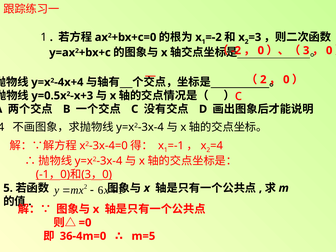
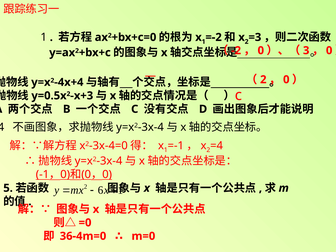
3: 3 -> 0 (86, 174)
m=5: m=5 -> m=0 (143, 236)
